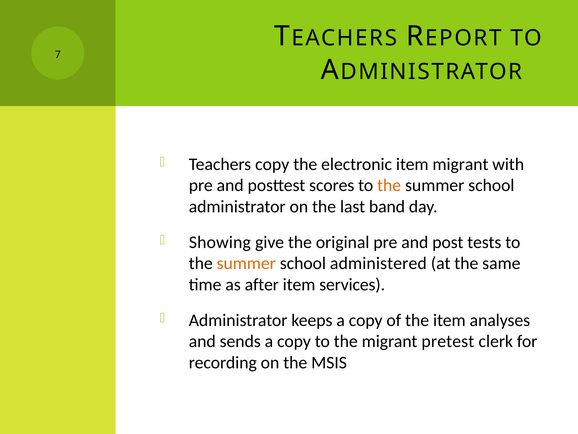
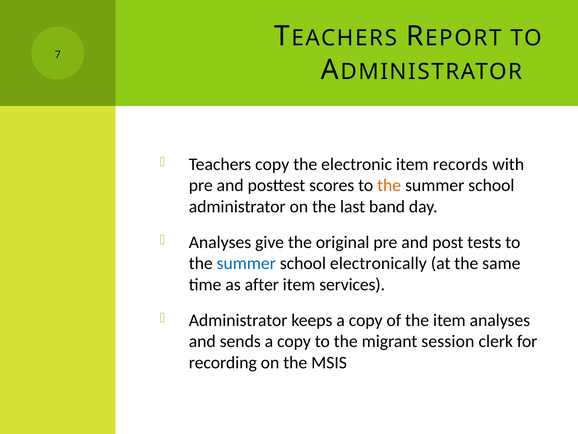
item migrant: migrant -> records (460, 164)
Showing: Showing -> Analyses (220, 242)
summer colour: orange -> blue (246, 263)
administered: administered -> electronically (378, 263)
pretest: pretest -> session (448, 341)
